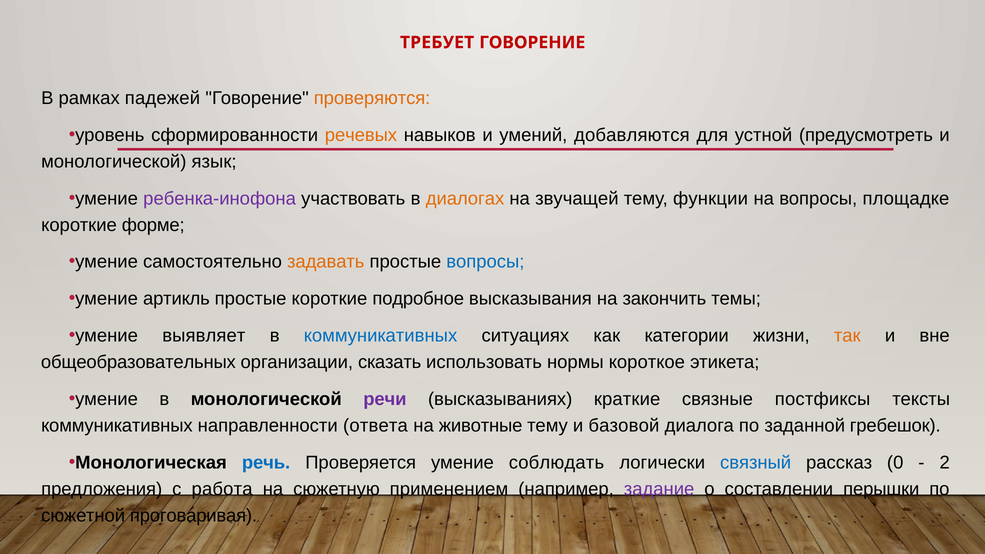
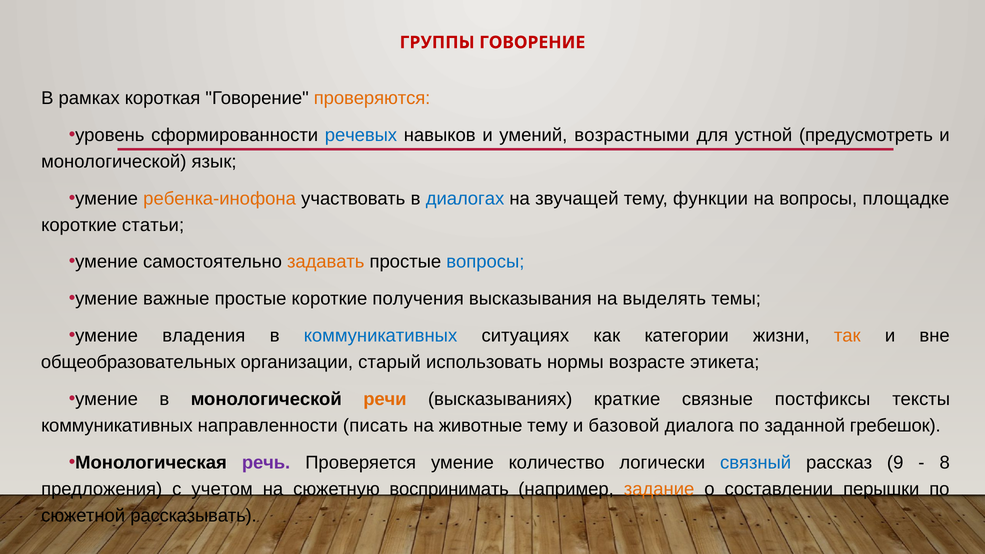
ТРЕБУЕТ: ТРЕБУЕТ -> ГРУППЫ (437, 42)
падежей: падежей -> короткая (163, 98)
речевых colour: orange -> blue (361, 135)
добавляются: добавляются -> возрастными (632, 135)
ребенка-инофона colour: purple -> orange (220, 198)
диалогах colour: orange -> blue (465, 198)
форме: форме -> статьи (153, 225)
артикль: артикль -> важные (176, 299)
подробное: подробное -> получения (418, 299)
закончить: закончить -> выделять (664, 299)
выявляет: выявляет -> владения (204, 336)
сказать: сказать -> старый (389, 362)
короткое: короткое -> возрасте (647, 362)
речи colour: purple -> orange (385, 399)
ответа: ответа -> писать (375, 426)
речь colour: blue -> purple (266, 462)
соблюдать: соблюдать -> количество (557, 462)
0: 0 -> 9 (895, 462)
2: 2 -> 8 (945, 462)
работа: работа -> учетом (222, 489)
применением: применением -> воспринимать (449, 489)
задание colour: purple -> orange (659, 489)
проговаривая: проговаривая -> рассказывать (194, 516)
